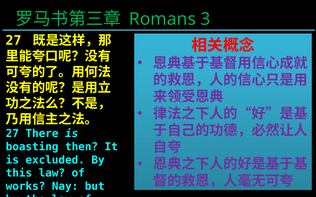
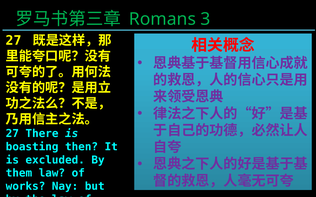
this: this -> them (19, 173)
